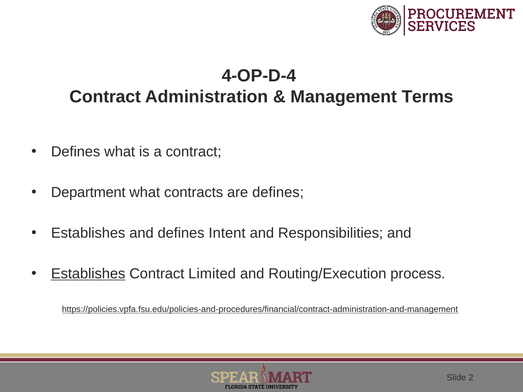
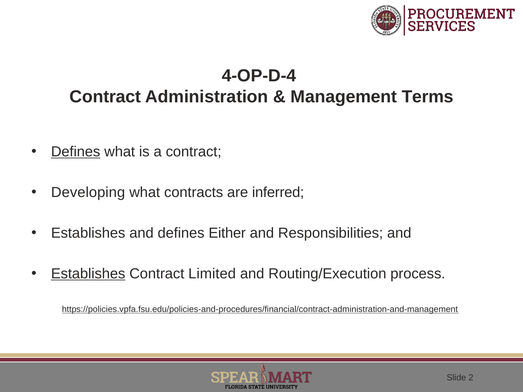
Defines underline: none -> present (76, 152)
Department: Department -> Developing (88, 193)
are defines: defines -> inferred (278, 193)
Intent: Intent -> Either (227, 233)
